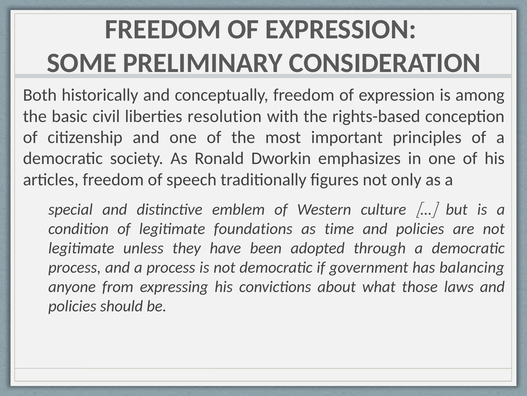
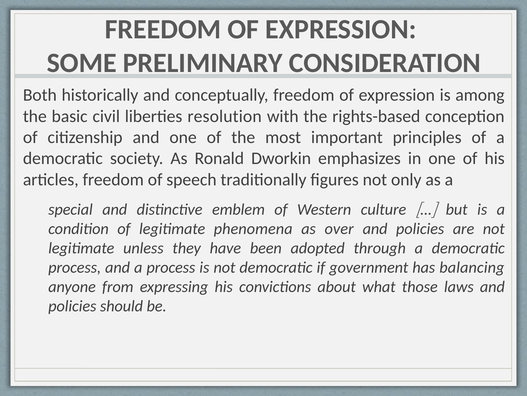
foundations: foundations -> phenomena (253, 228)
time: time -> over (339, 228)
